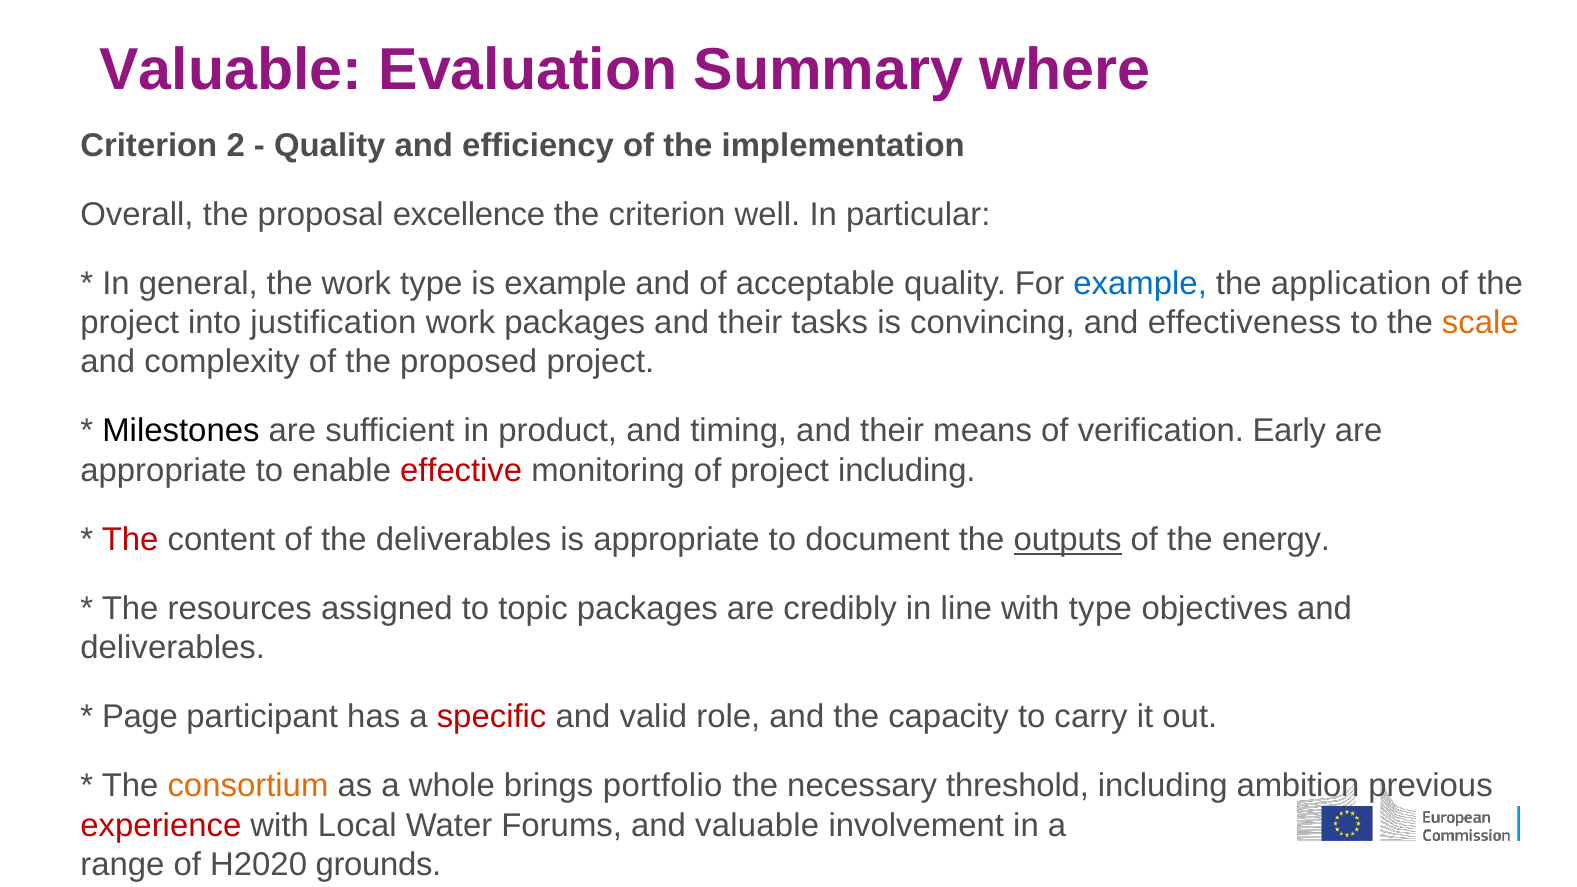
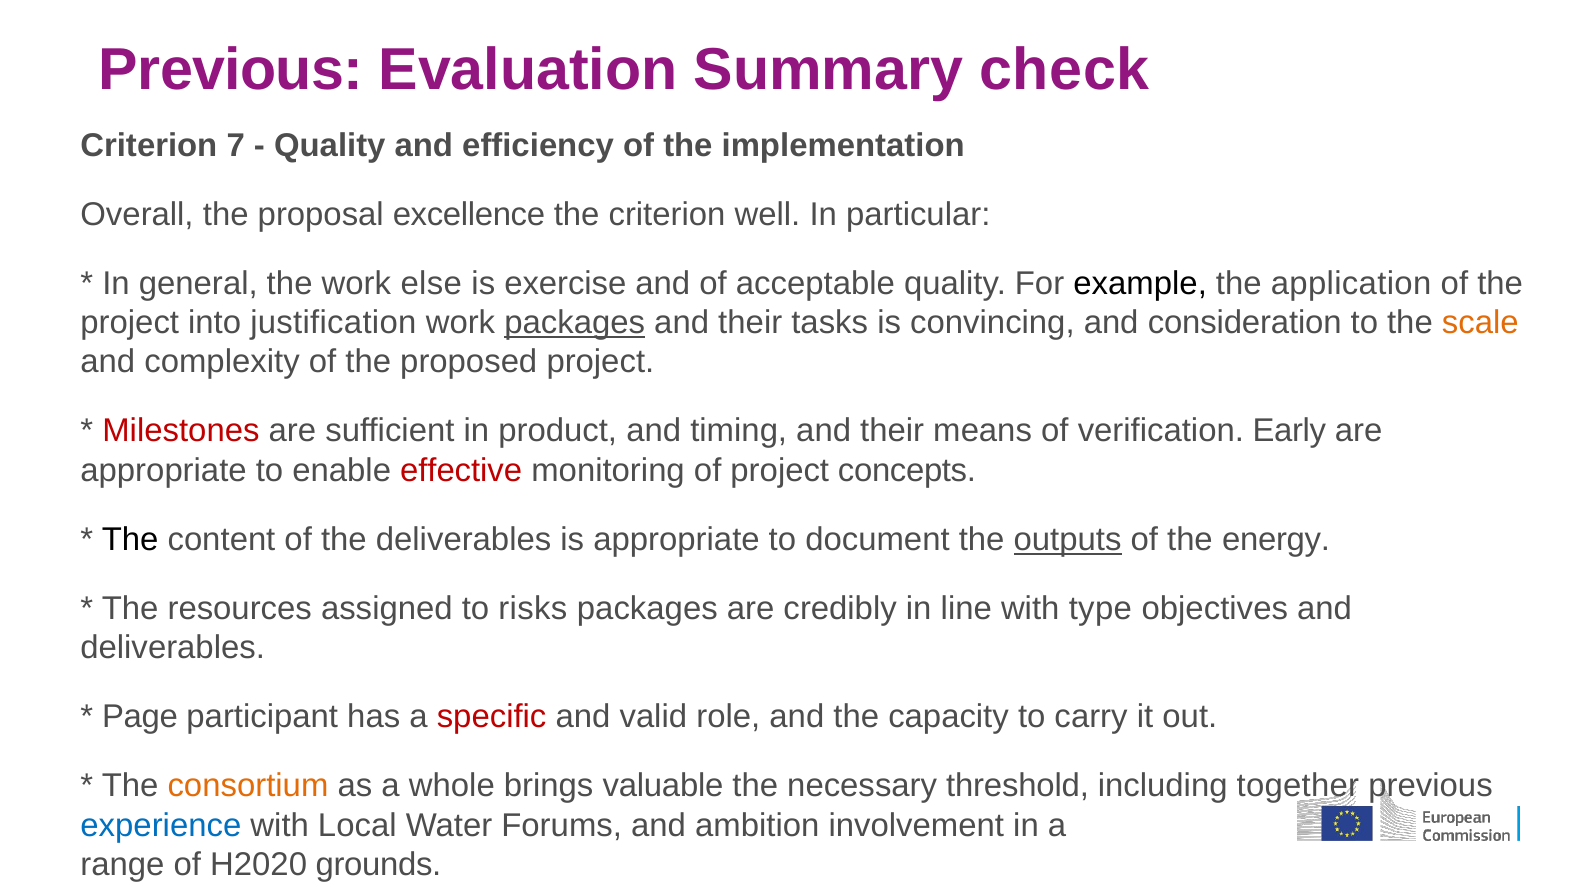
Valuable: Valuable -> Previous (231, 70)
where: where -> check (1064, 70)
2: 2 -> 7 (236, 145)
work type: type -> else (431, 283)
is example: example -> exercise (565, 283)
example colour: blue -> black (1140, 283)
packages underline: none -> present (575, 323)
effectiveness: effectiveness -> consideration (1245, 323)
Milestones colour: black -> red (181, 431)
project including: including -> concepts (907, 471)
The colour: red -> black (130, 540)
topic: topic -> risks (533, 609)
portfolio: portfolio -> valuable (663, 786)
ambition: ambition -> together (1298, 786)
experience colour: red -> blue (161, 825)
and valuable: valuable -> ambition (757, 825)
